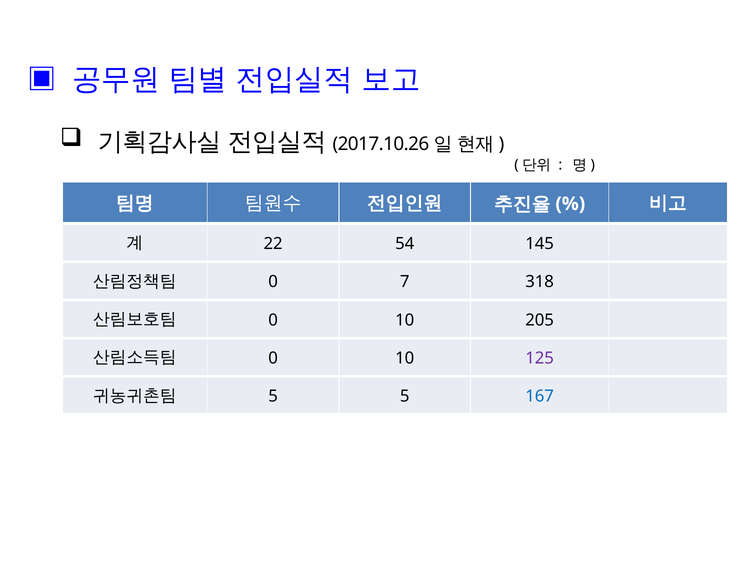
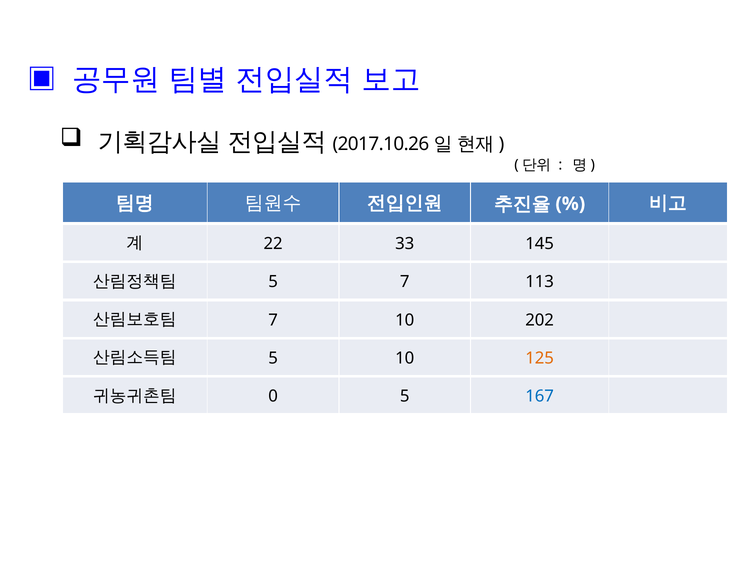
54: 54 -> 33 (405, 243)
0: 0 -> 5 (273, 282)
318: 318 -> 113 (540, 282)
0: 0 -> 7 (273, 320)
205: 205 -> 202 (540, 320)
0: 0 -> 5 (273, 358)
125 colour: purple -> orange (540, 358)
5: 5 -> 0 (273, 396)
